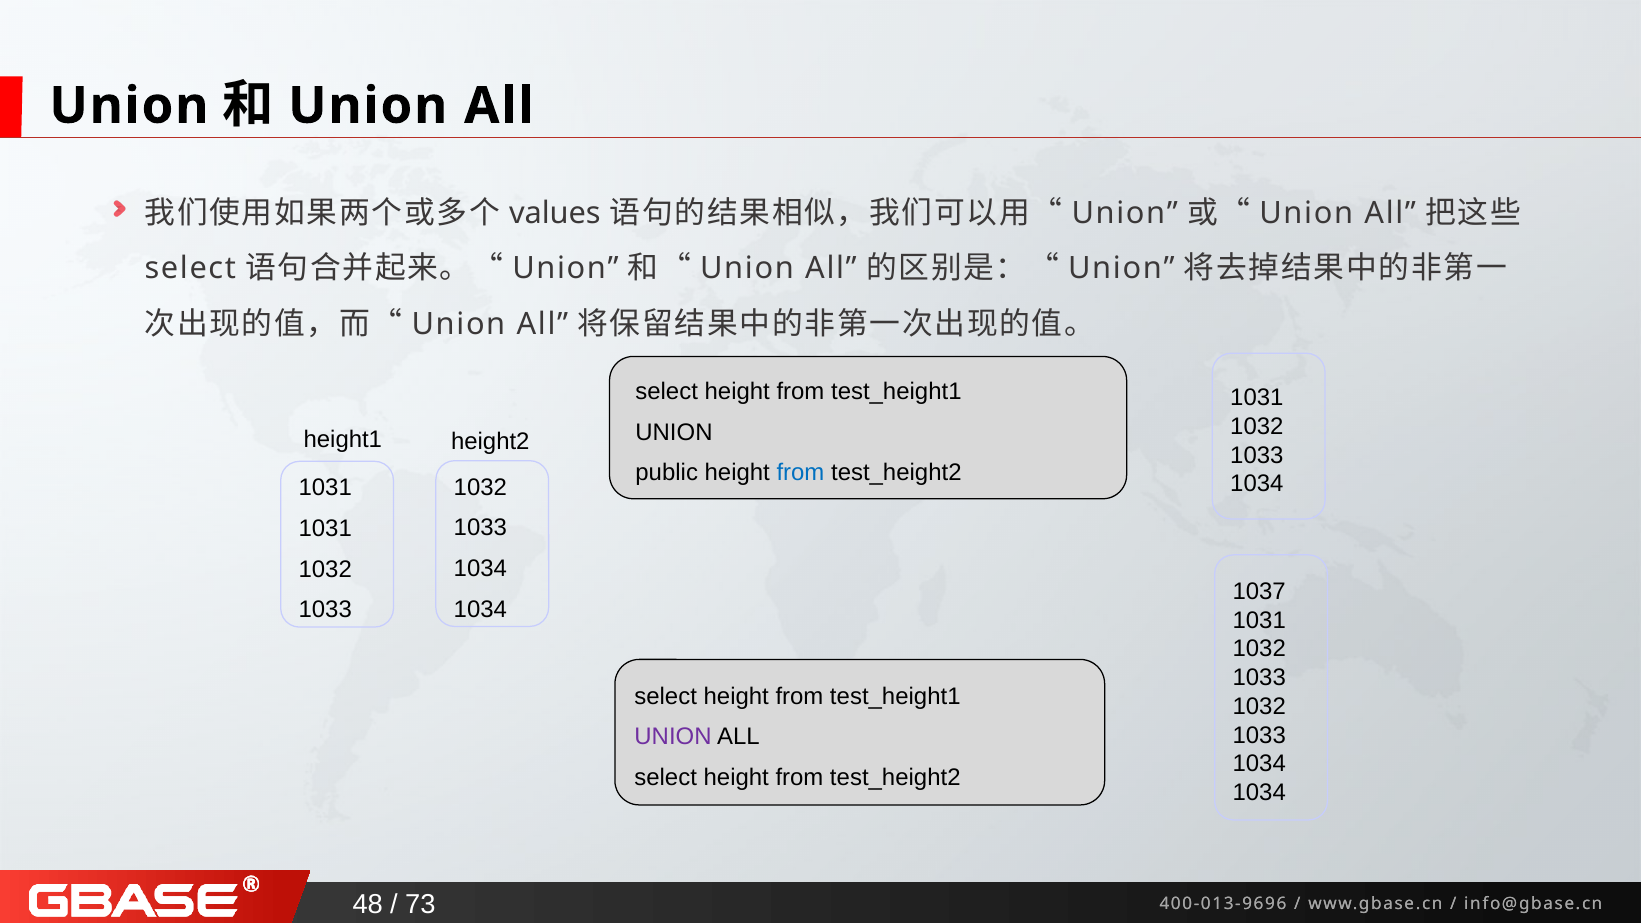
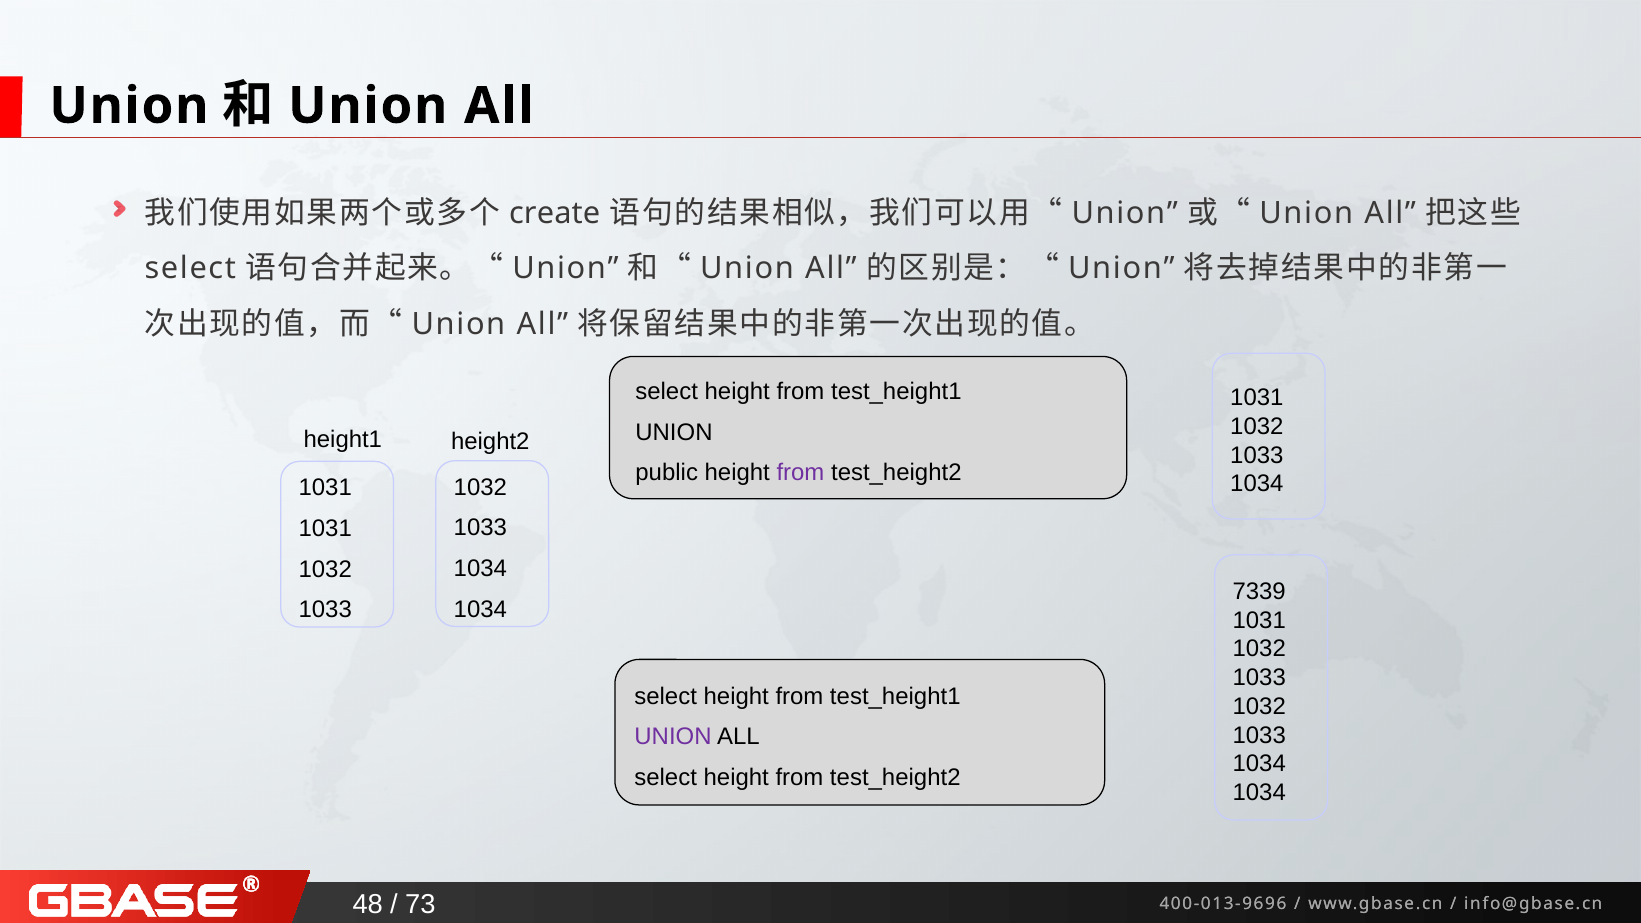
values: values -> create (555, 213)
from colour: blue -> purple (800, 473)
1037: 1037 -> 7339 (1259, 592)
